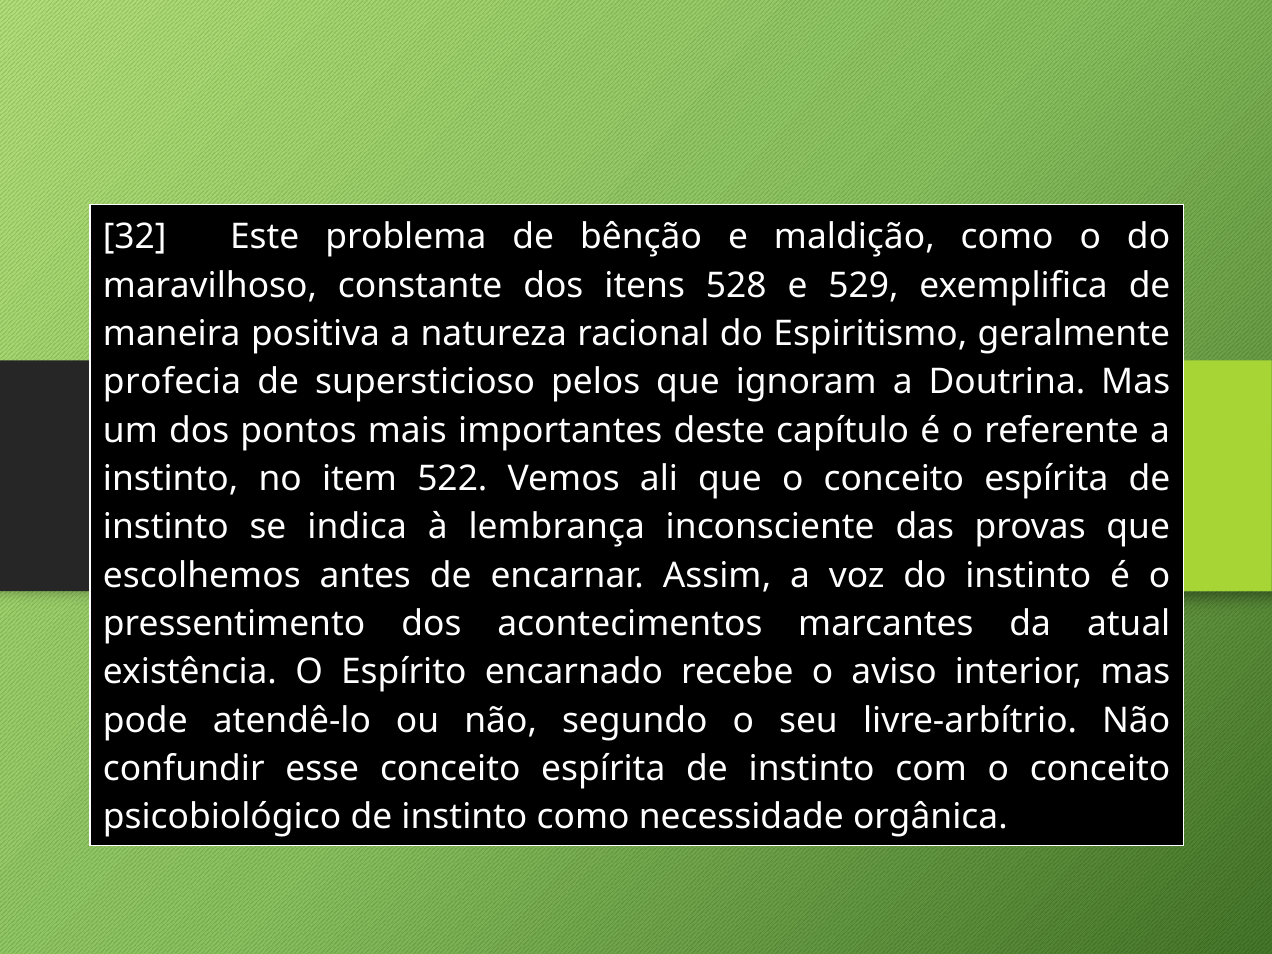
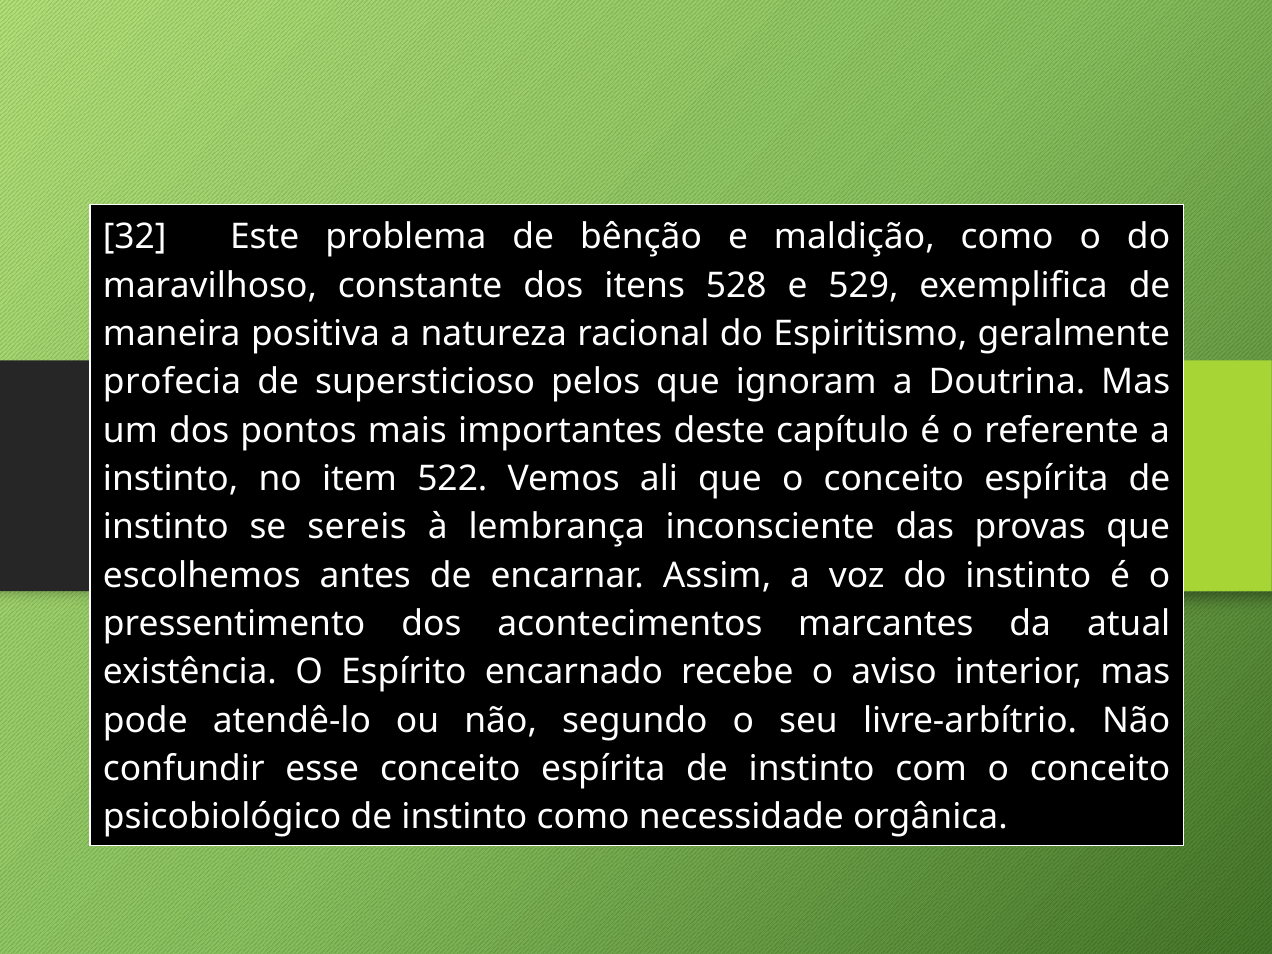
indica: indica -> sereis (357, 527)
